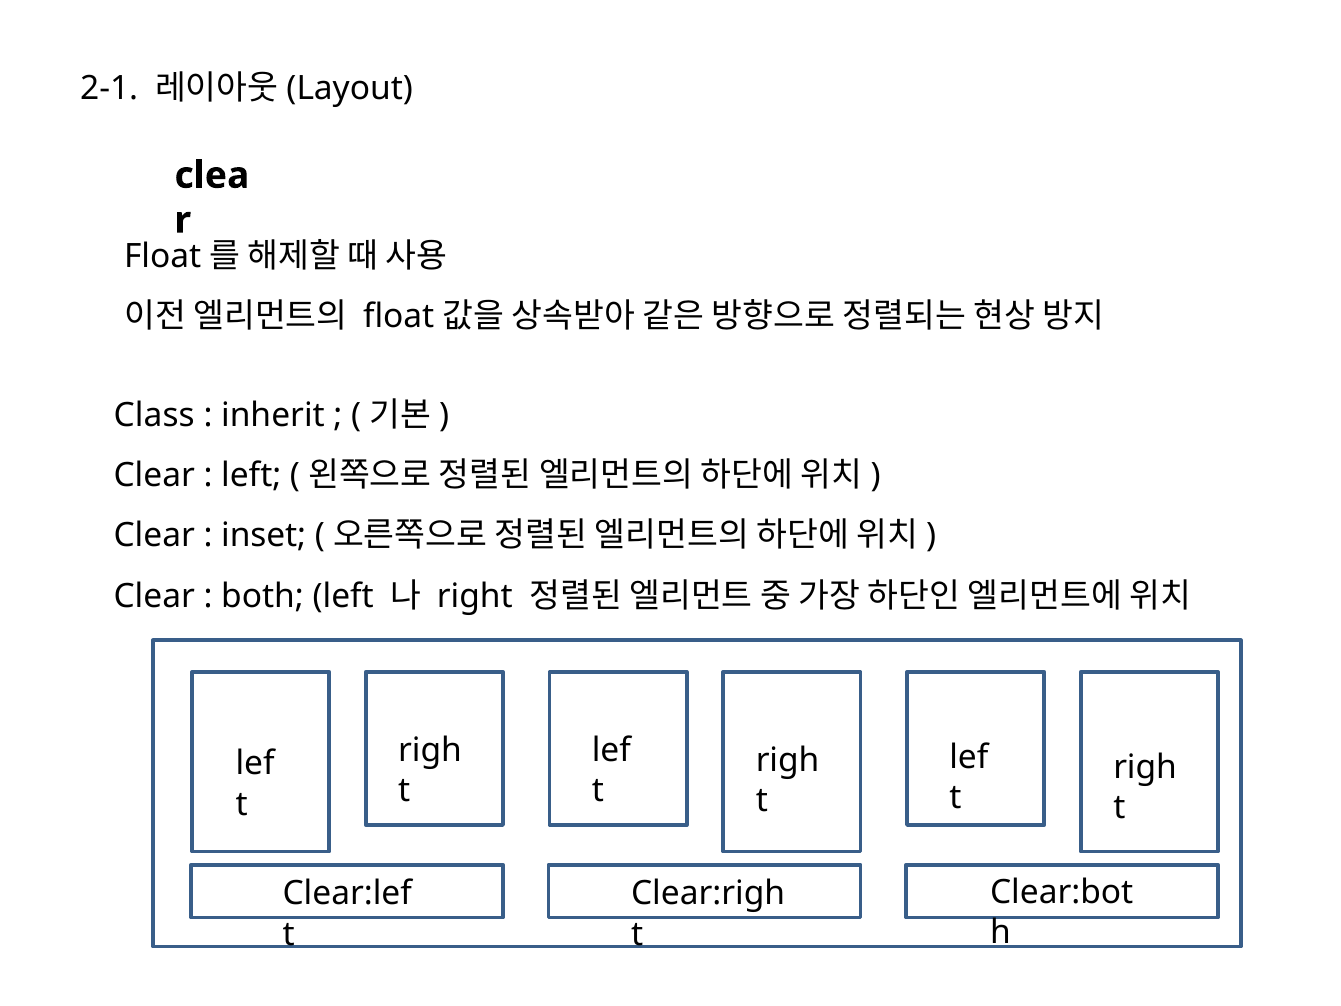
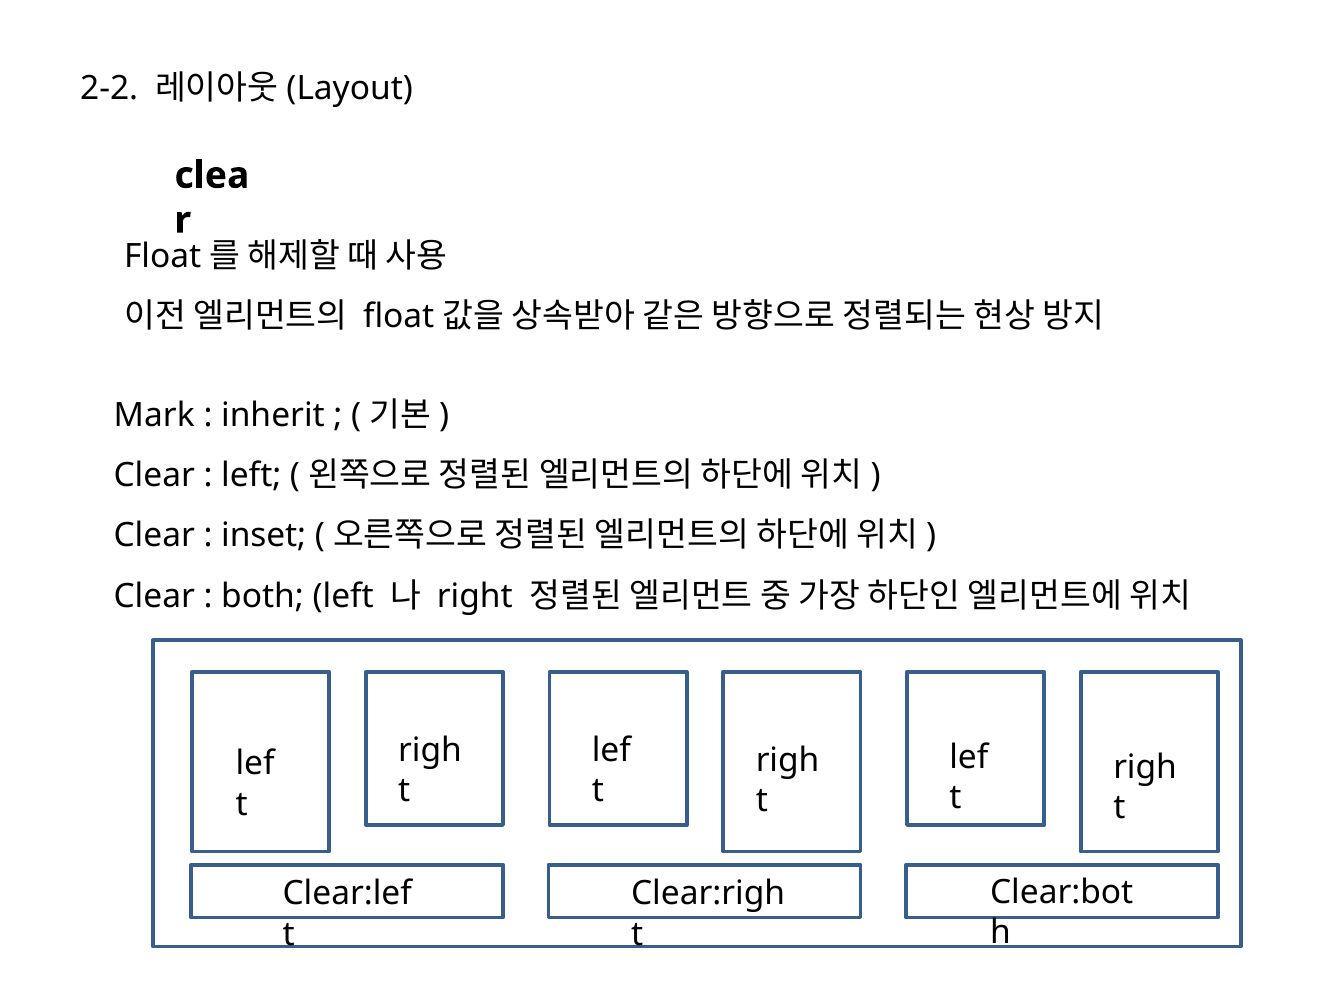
2-1: 2-1 -> 2-2 (109, 88)
Class: Class -> Mark (154, 415)
